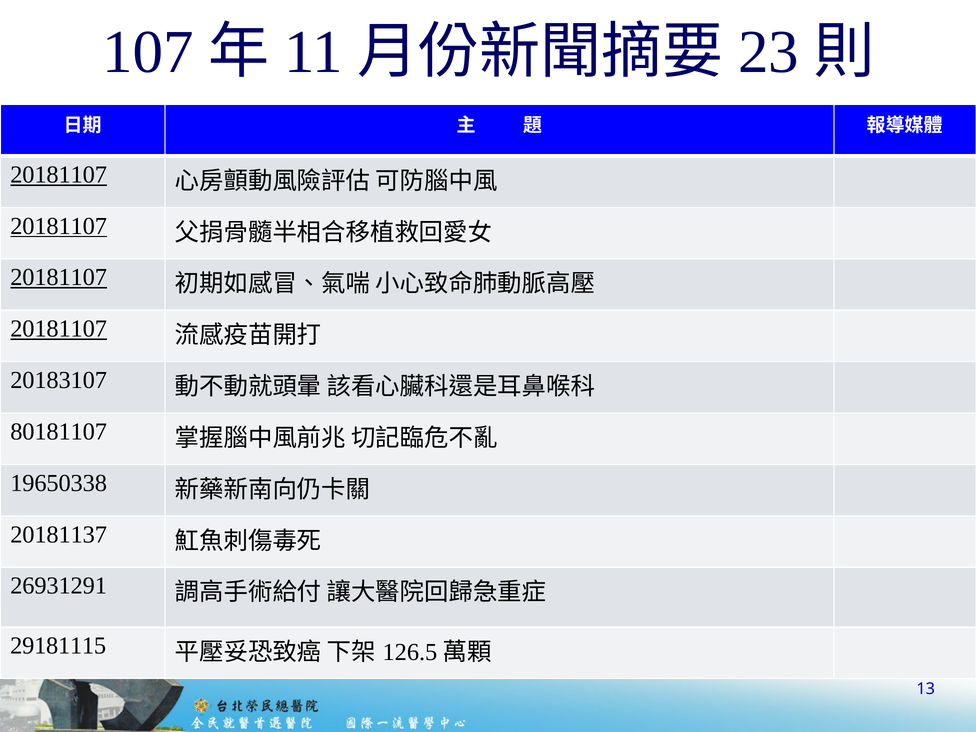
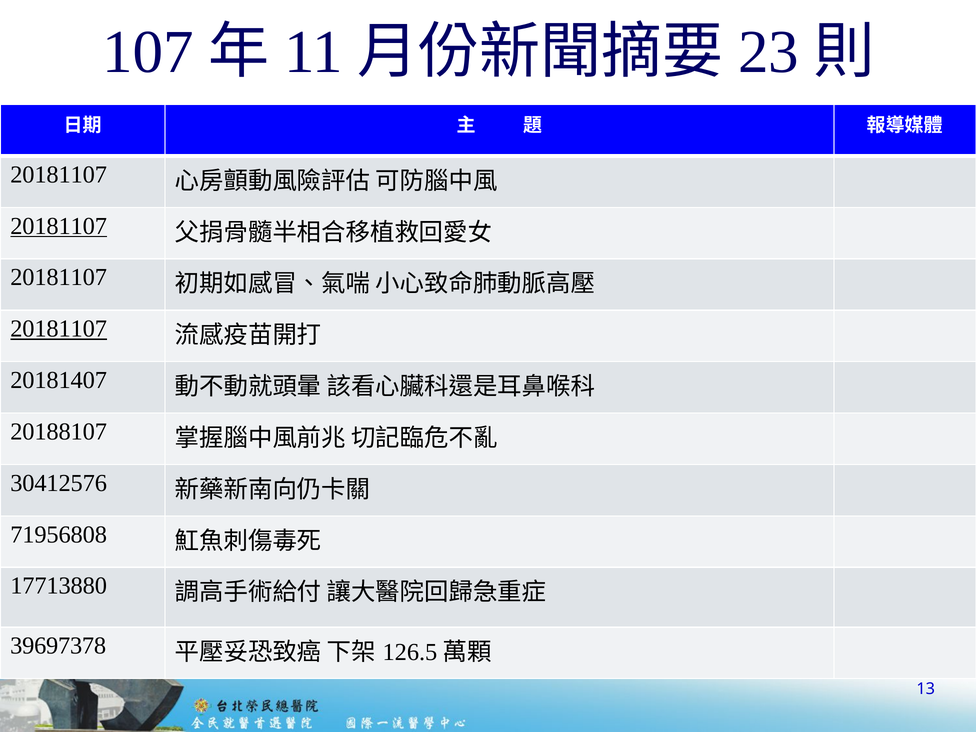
20181107 underline: present -> none (59, 175)
20181107 underline: present -> none (59, 277)
20183107: 20183107 -> 20181407 (59, 380)
80181107: 80181107 -> 20188107 (59, 432)
19650338: 19650338 -> 30412576 (59, 483)
20181137: 20181137 -> 71956808 (59, 534)
26931291: 26931291 -> 17713880 (59, 586)
29181115: 29181115 -> 39697378 (58, 646)
